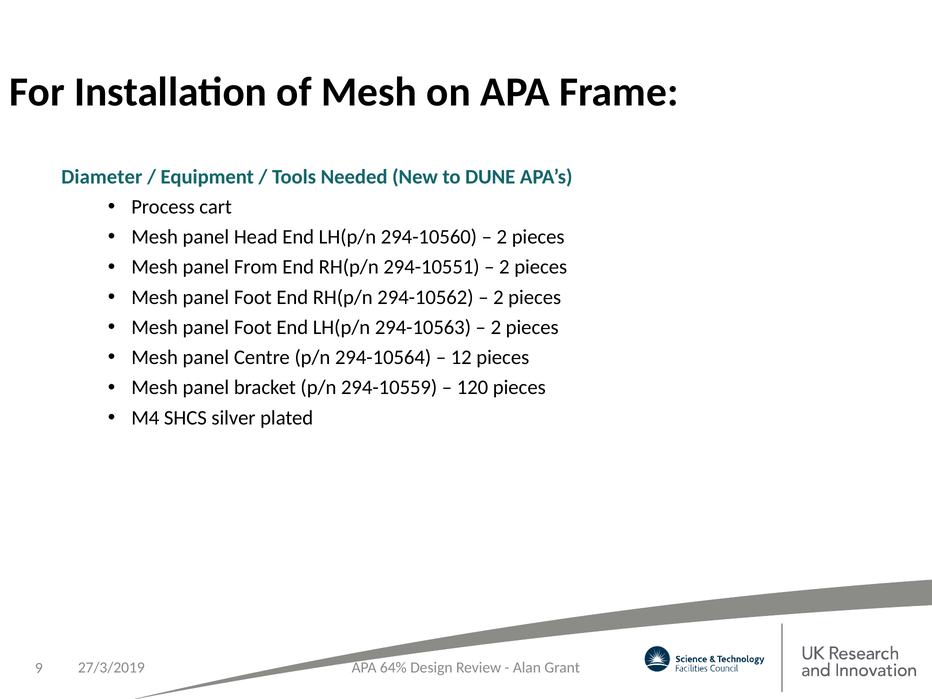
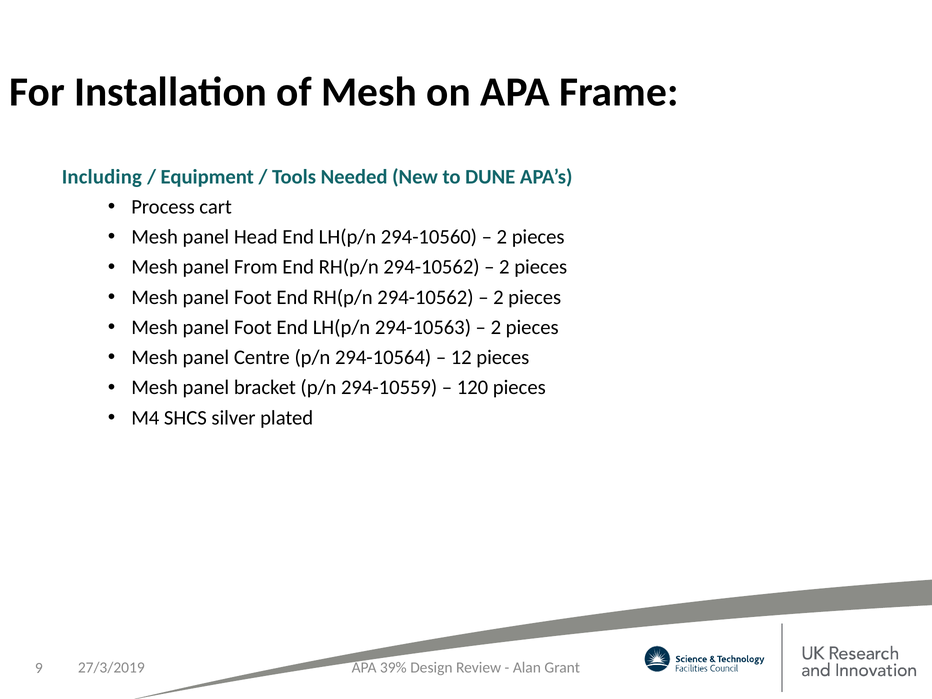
Diameter: Diameter -> Including (102, 177)
294-10551: 294-10551 -> 294-10562 (432, 267)
64%: 64% -> 39% (393, 667)
